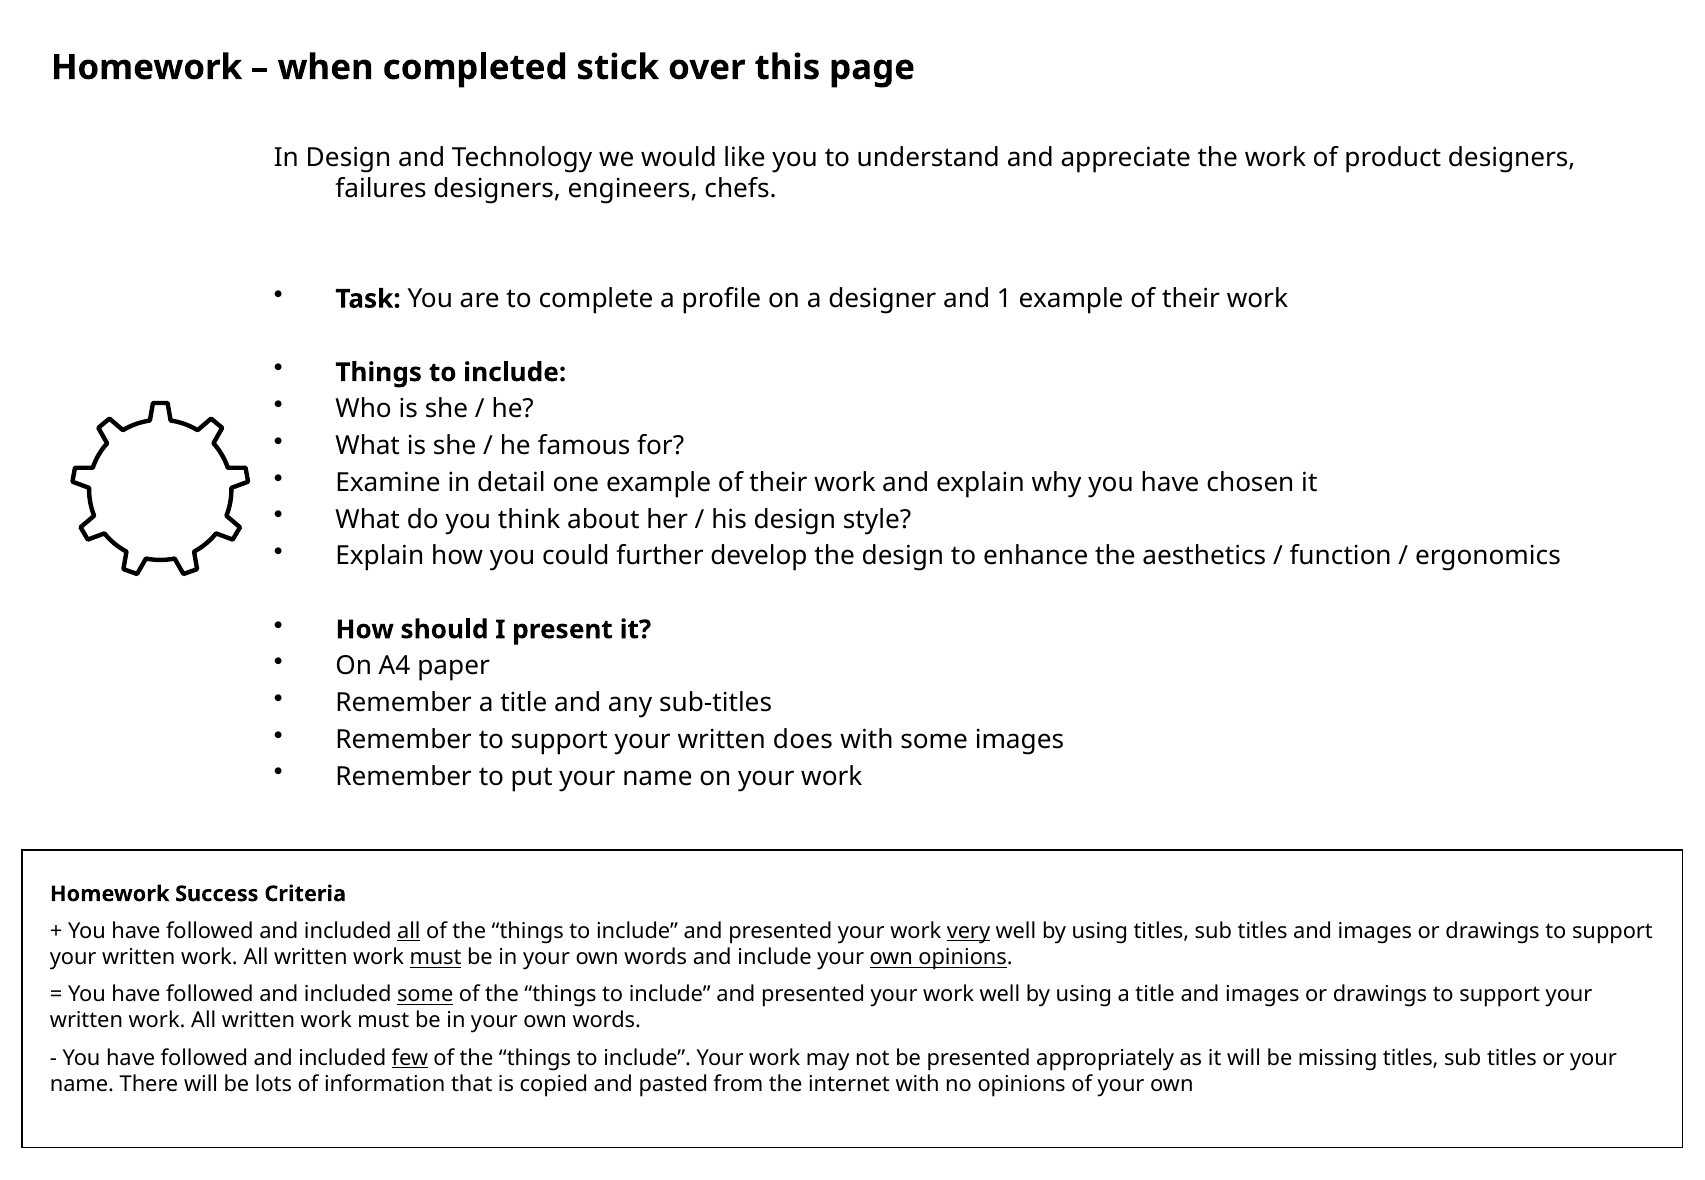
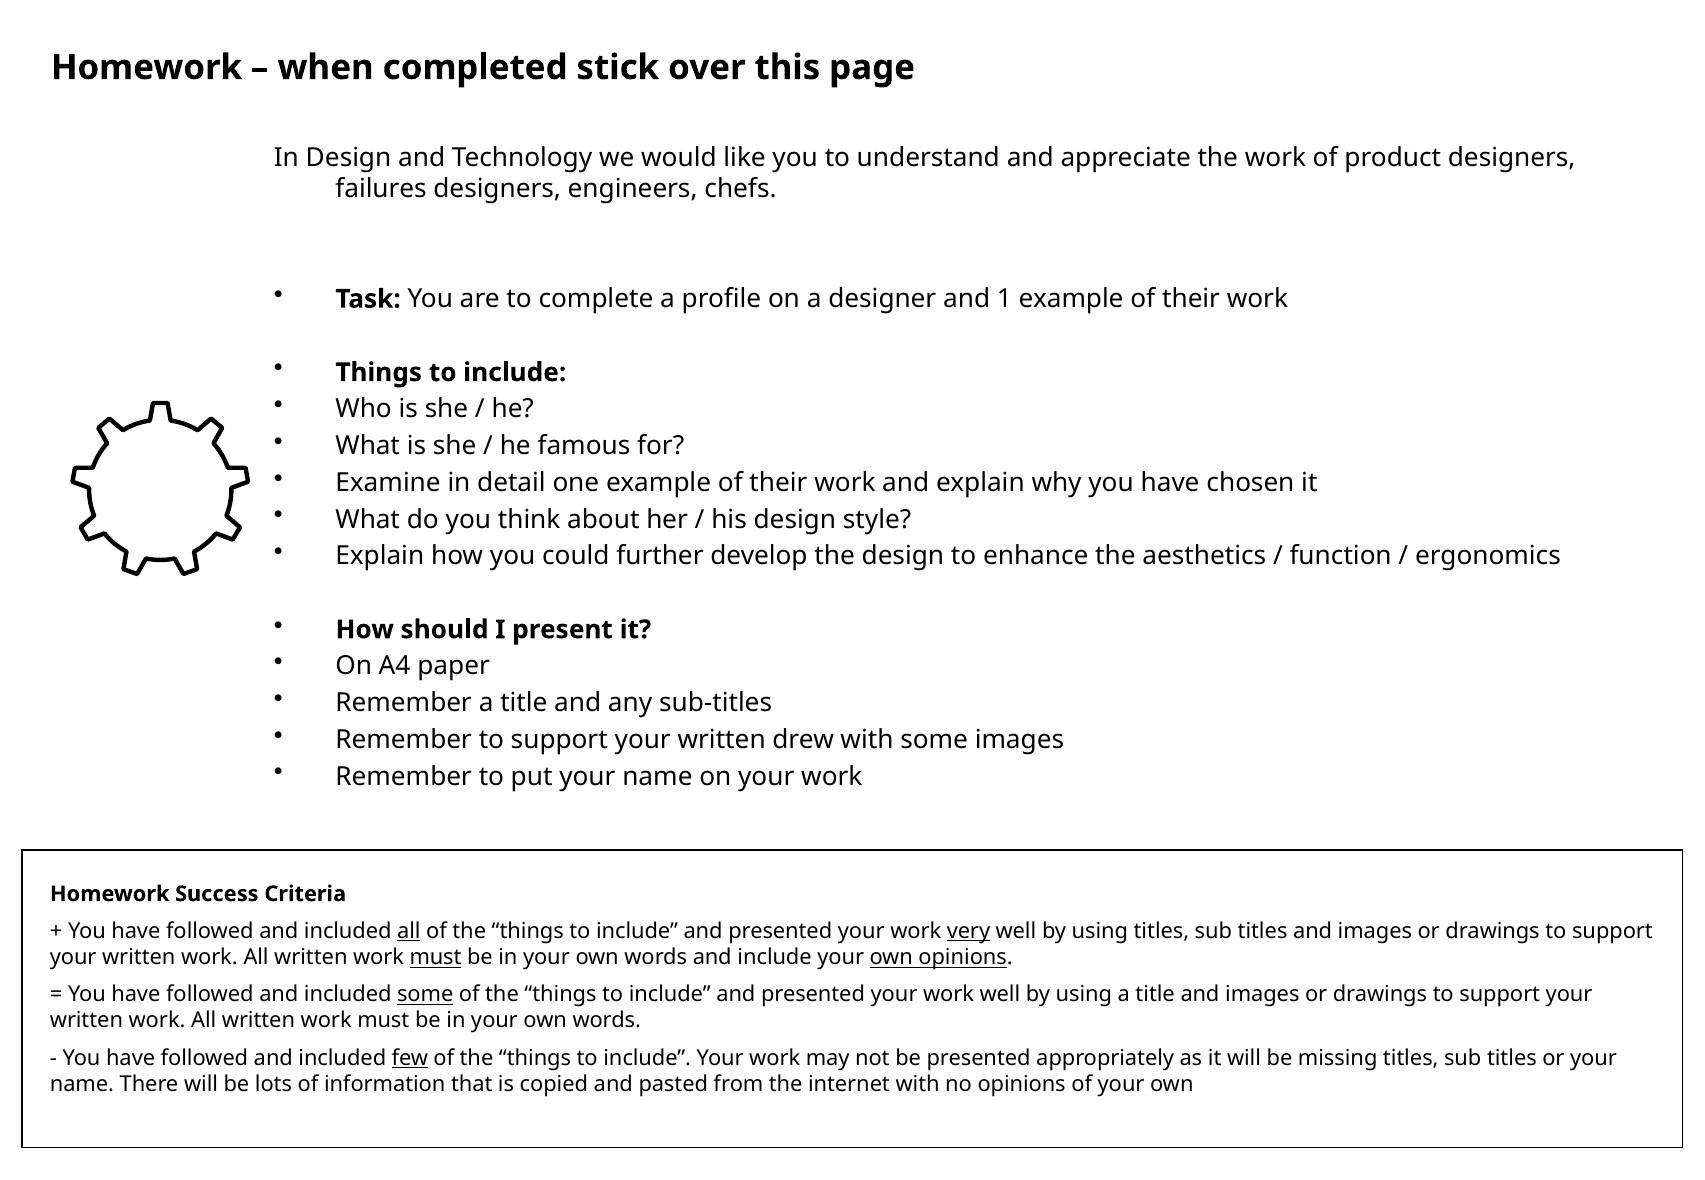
does: does -> drew (803, 740)
